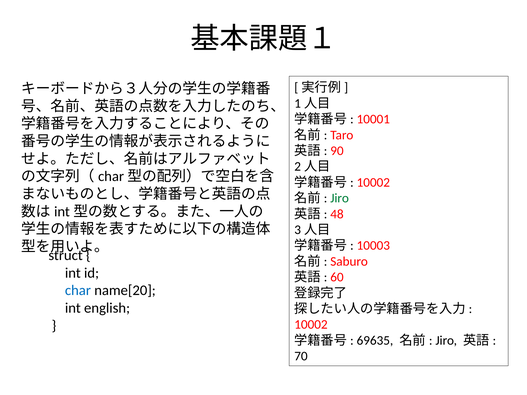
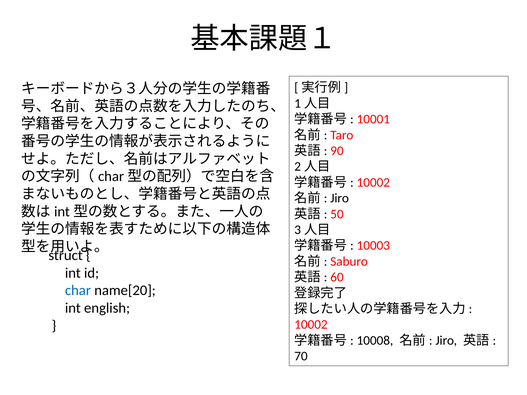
Jiro colour: green -> black (340, 198)
48: 48 -> 50 (337, 214)
69635: 69635 -> 10008 (375, 341)
